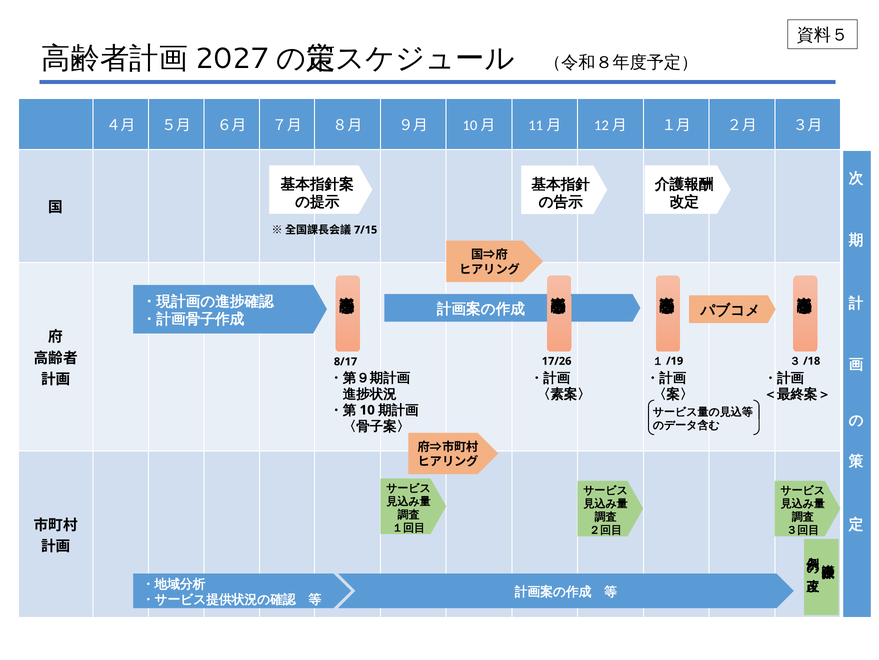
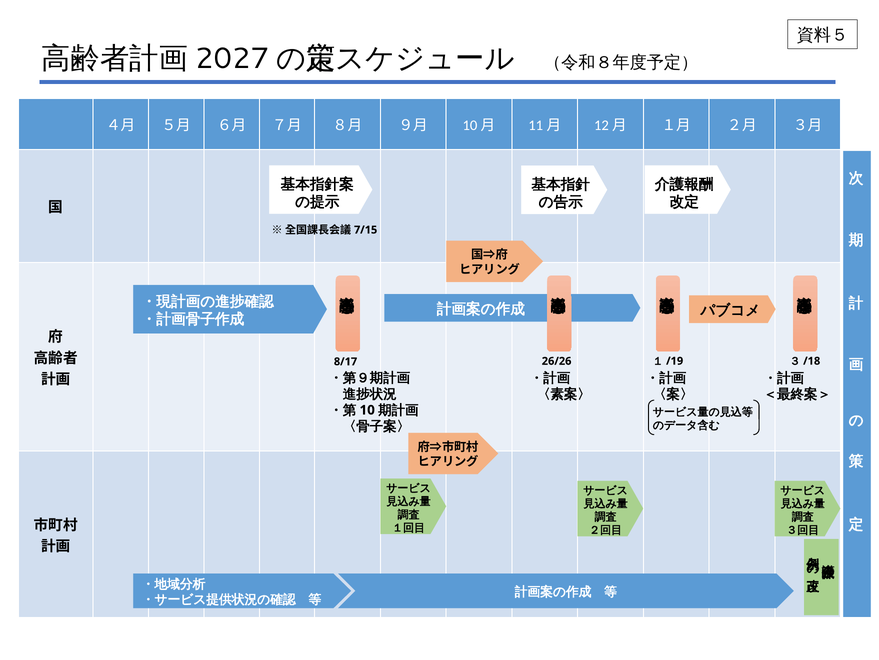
17/26: 17/26 -> 26/26 (557, 361)
